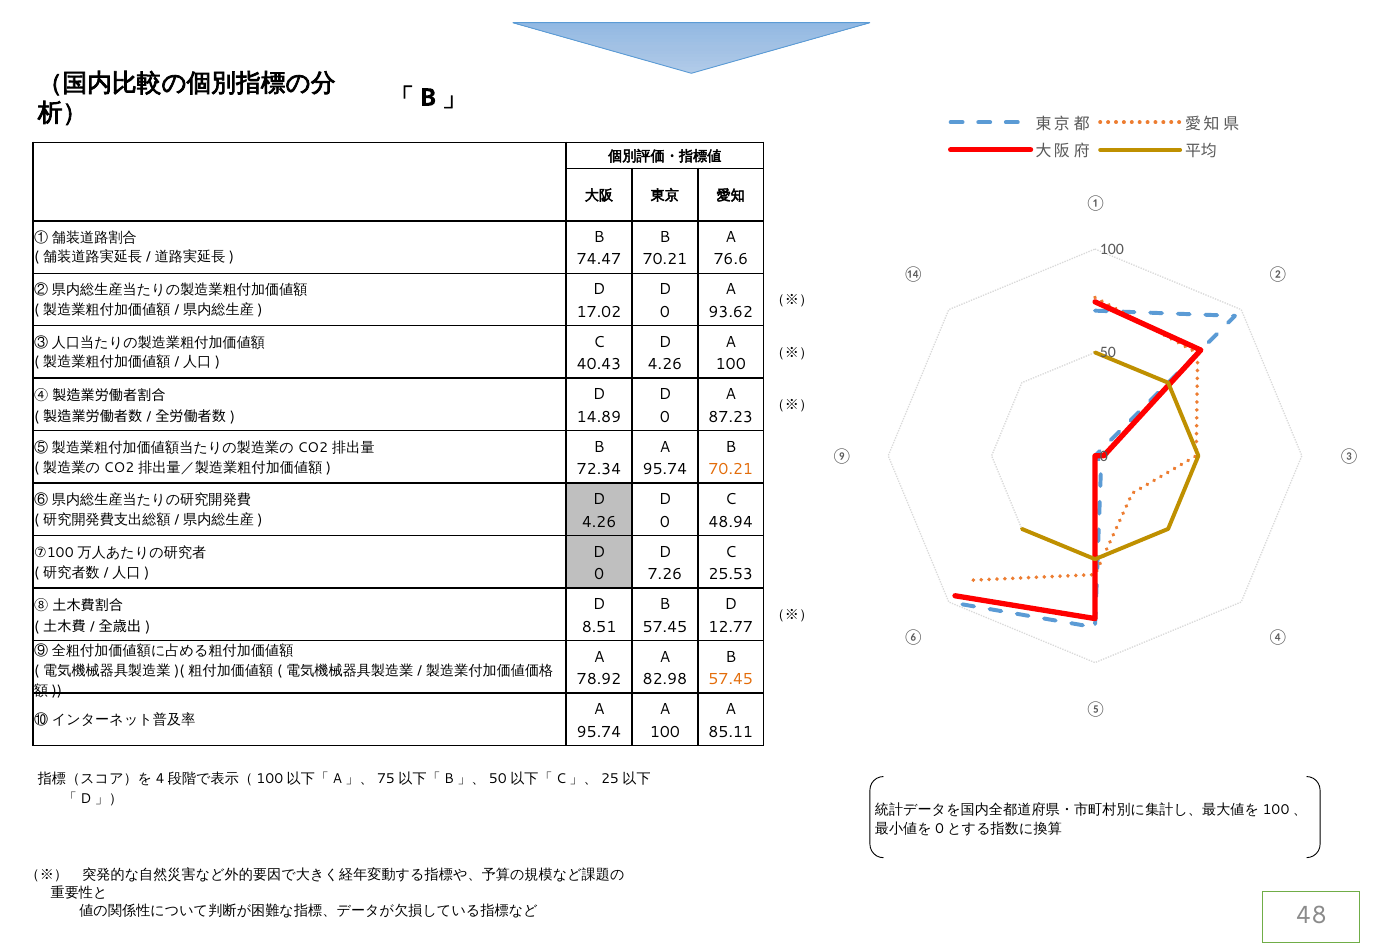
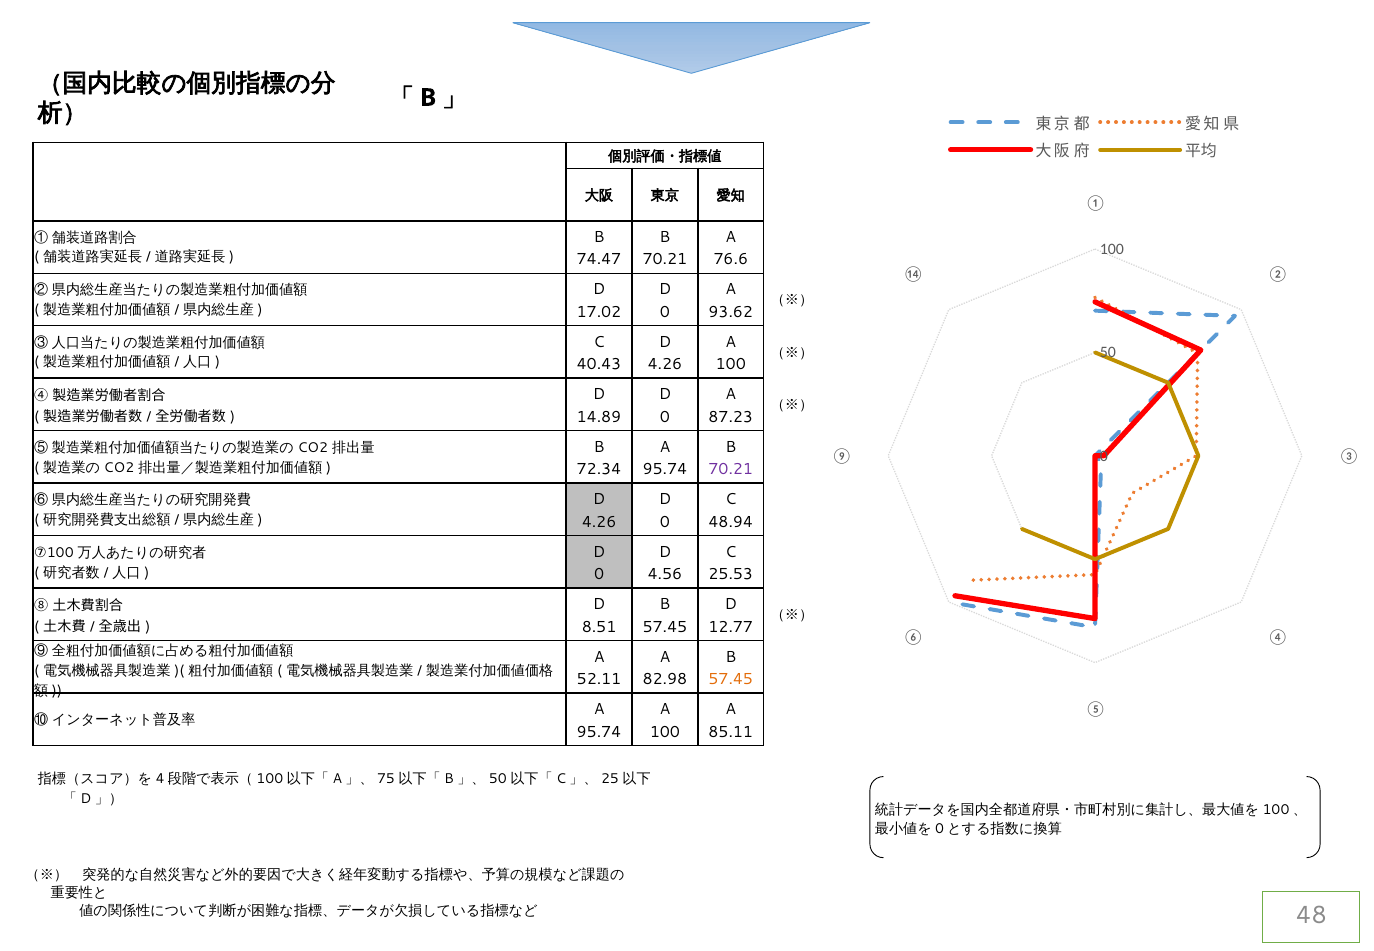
70.21 colour: orange -> purple (731, 470)
7.26: 7.26 -> 4.56 (665, 575)
78.92: 78.92 -> 52.11 (599, 680)
